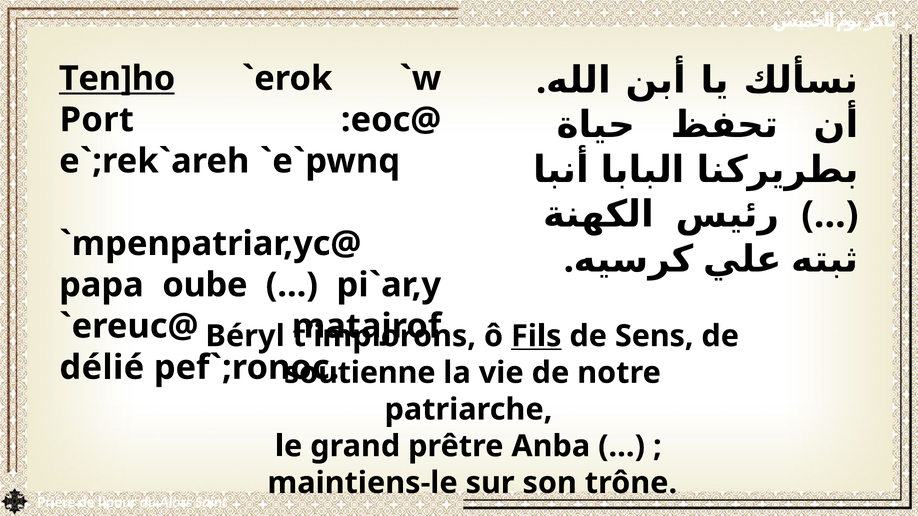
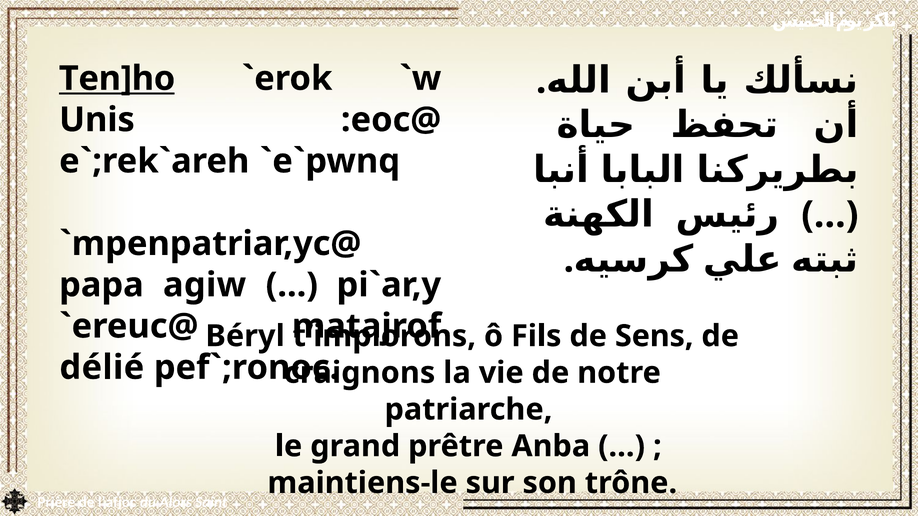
Port: Port -> Unis (97, 120)
oube: oube -> agiw (205, 285)
Fils underline: present -> none (536, 336)
soutienne: soutienne -> craignons (360, 373)
l’pour: l’pour -> l’afjoc (117, 502)
